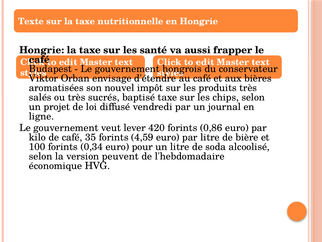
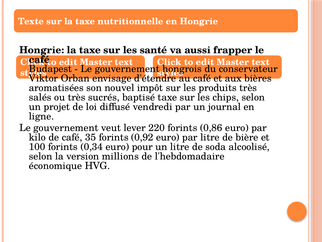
420: 420 -> 220 (157, 128)
4,59: 4,59 -> 0,92 (142, 137)
peuvent: peuvent -> millions (120, 156)
